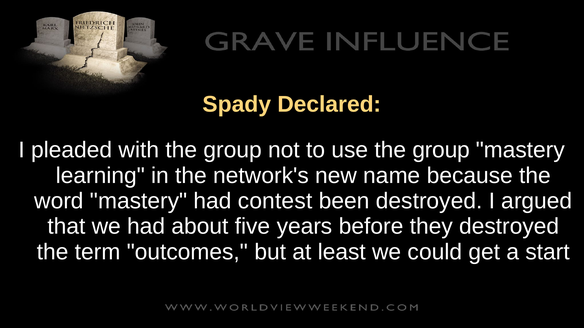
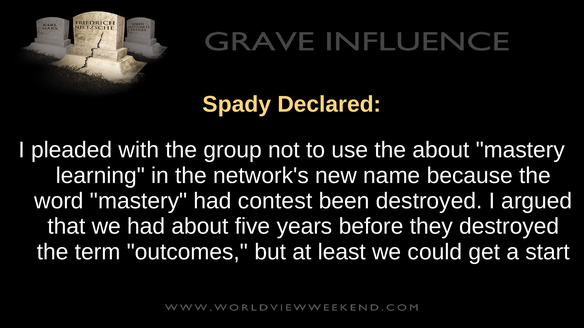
use the group: group -> about (441, 150)
